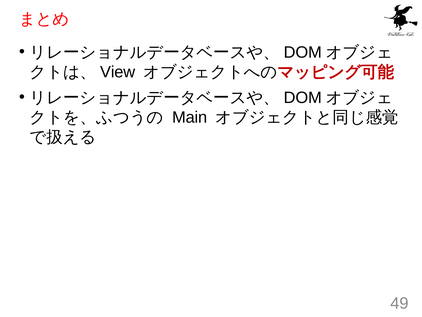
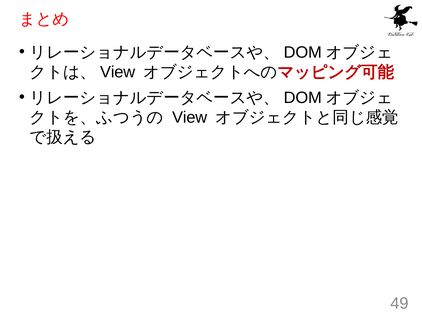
Main: Main -> View (190, 117)
